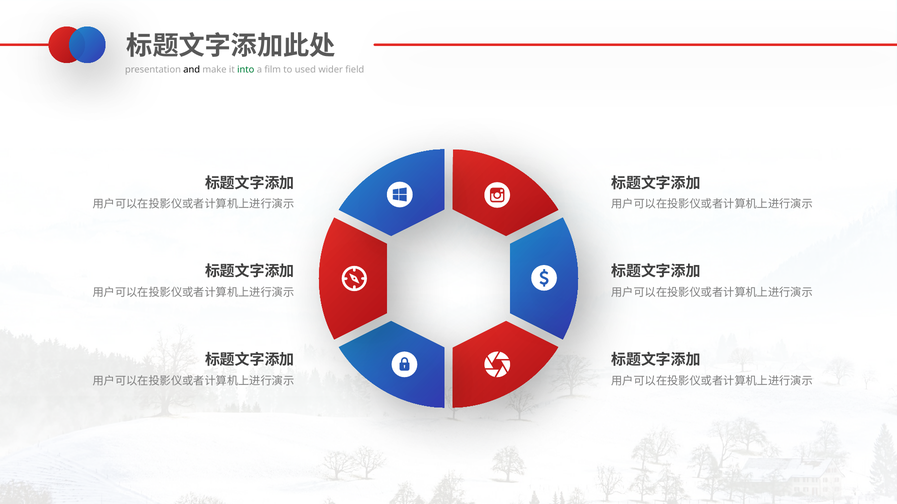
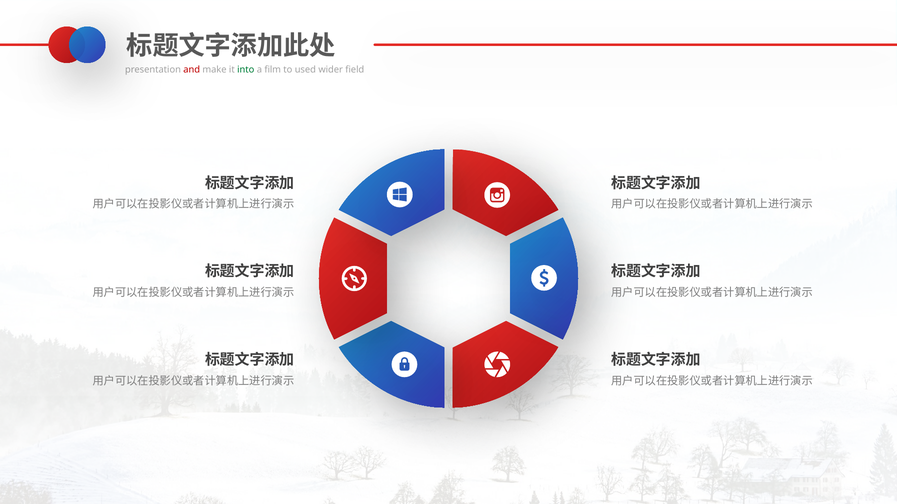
and colour: black -> red (192, 70)
